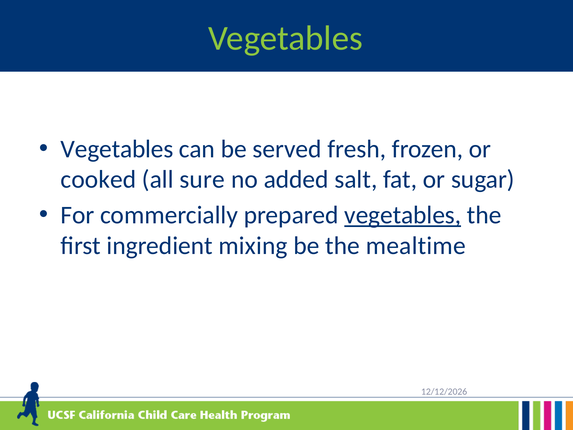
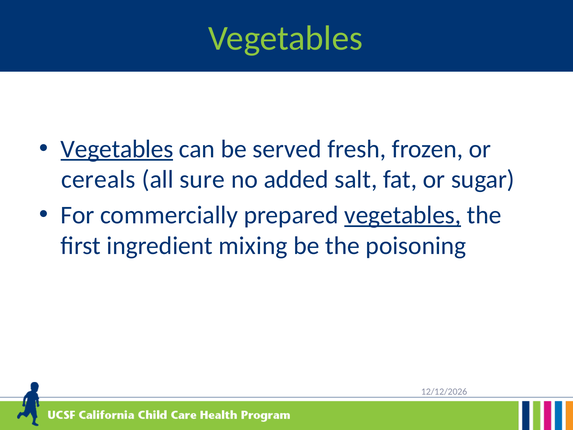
Vegetables underline: none -> present (117, 149)
cooked: cooked -> cereals (98, 179)
mealtime: mealtime -> poisoning (416, 246)
